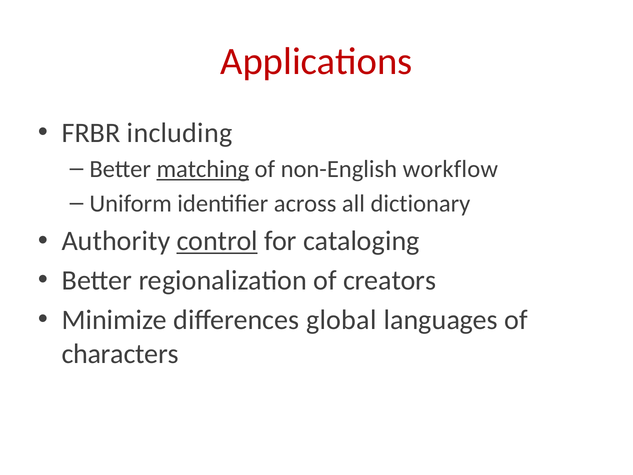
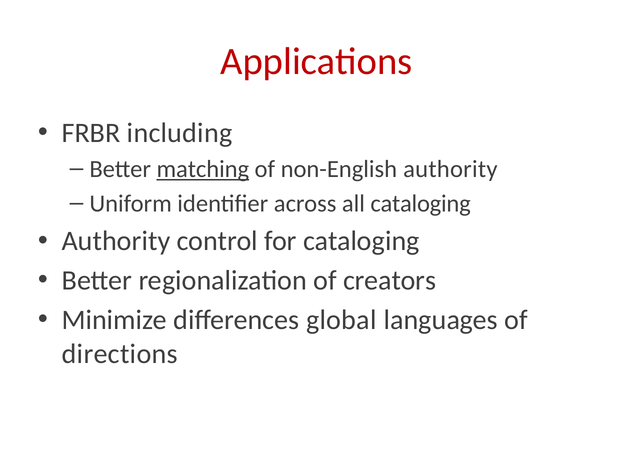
non-English workflow: workflow -> authority (450, 169)
all dictionary: dictionary -> cataloging (421, 204)
control underline: present -> none (217, 241)
characters: characters -> directions (120, 354)
